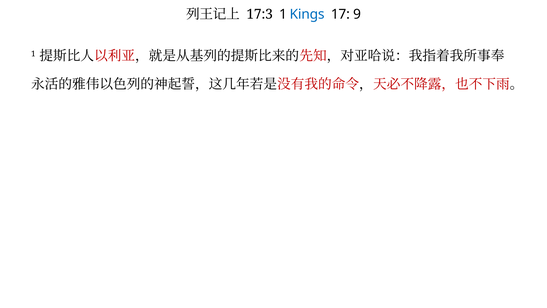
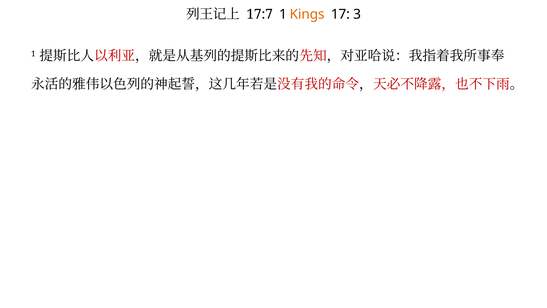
17:3: 17:3 -> 17:7 (260, 14)
Kings colour: blue -> orange (307, 14)
9: 9 -> 3 (357, 14)
